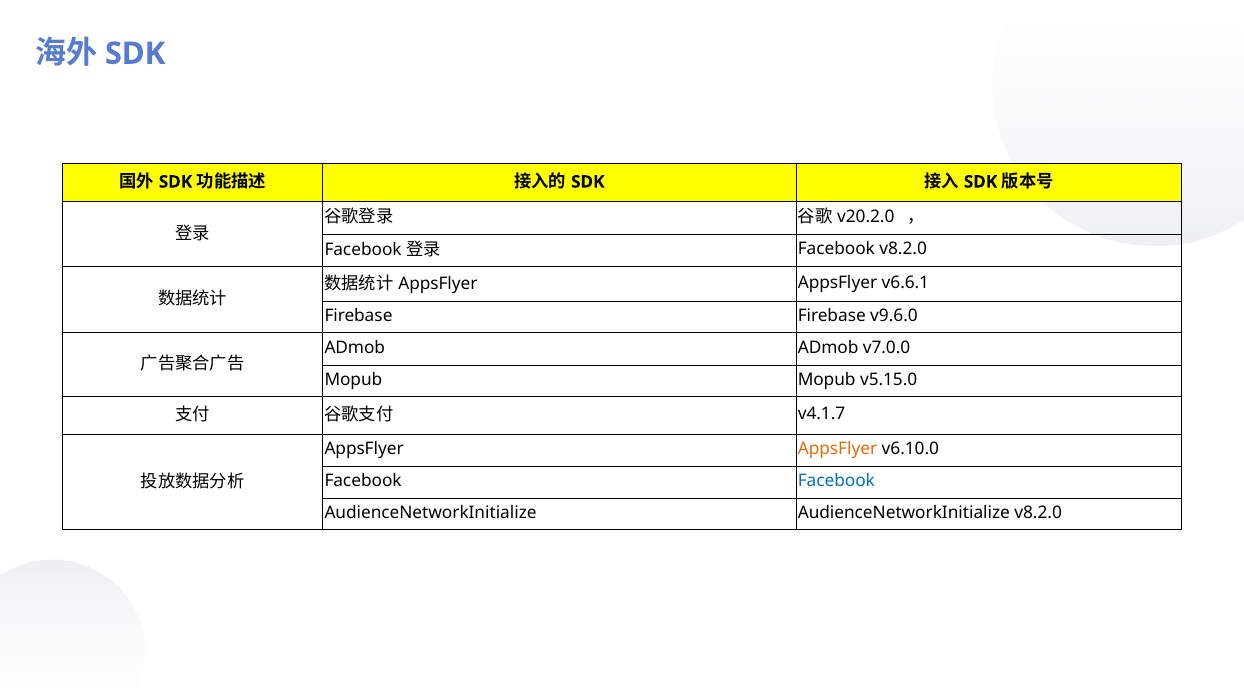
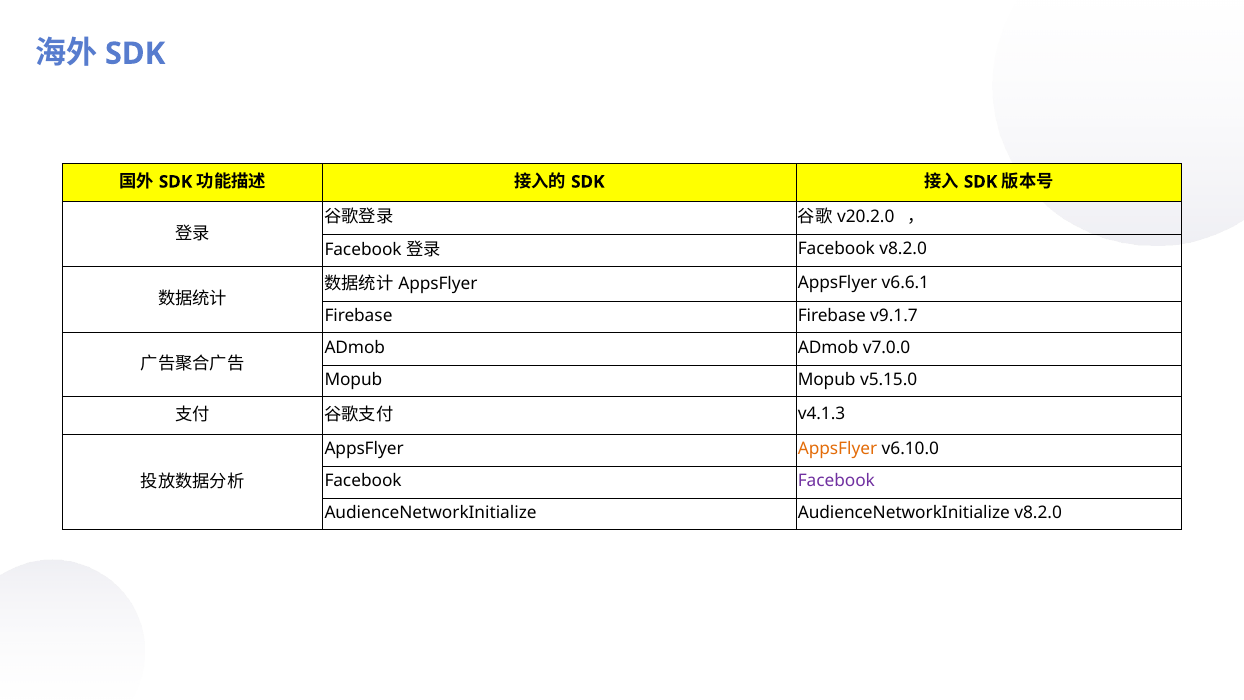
v9.6.0: v9.6.0 -> v9.1.7 (894, 315)
v4.1.7: v4.1.7 -> v4.1.3 (822, 414)
Facebook colour: blue -> purple (836, 481)
